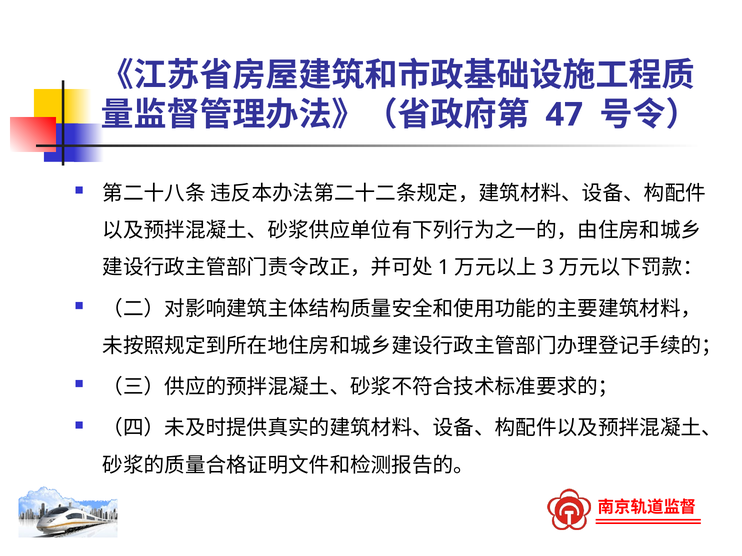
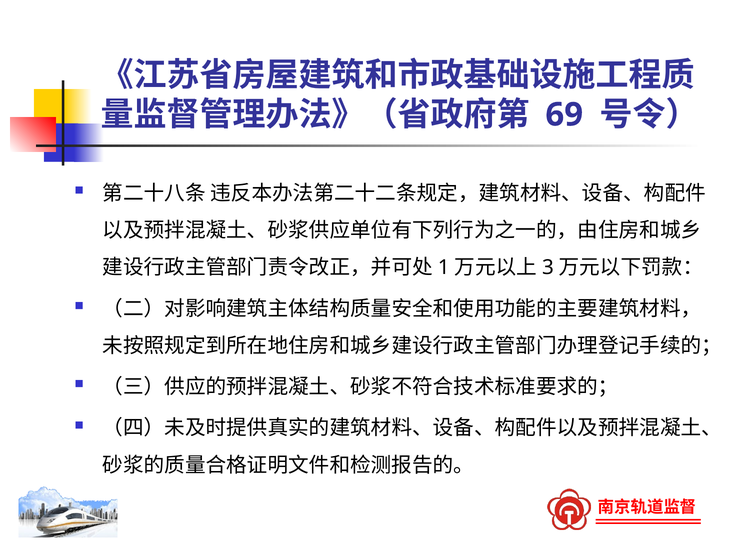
47: 47 -> 69 (564, 115)
